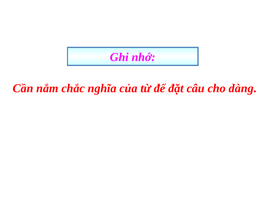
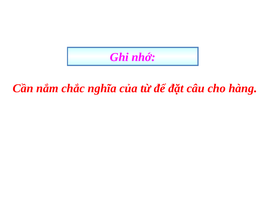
dàng: dàng -> hàng (243, 88)
